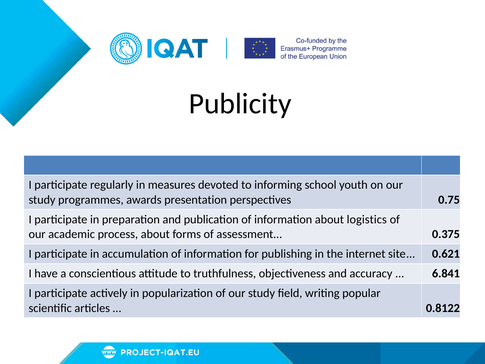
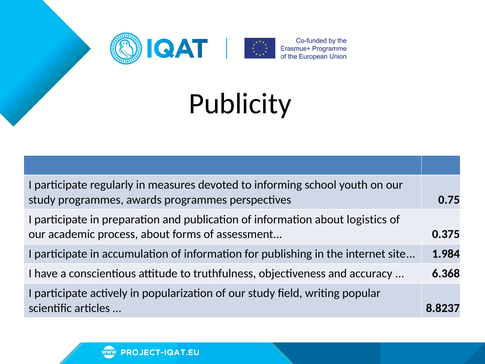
awards presentation: presentation -> programmes (196, 200)
0.621: 0.621 -> 1.984 (446, 254)
6.841: 6.841 -> 6.368 (446, 273)
0.8122: 0.8122 -> 8.8237 (443, 308)
